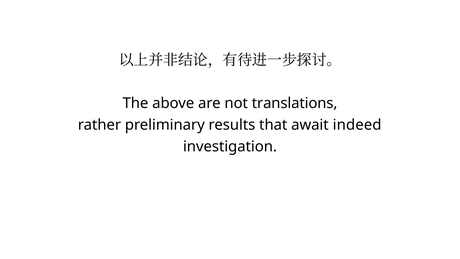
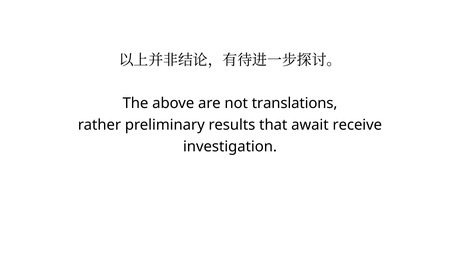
indeed: indeed -> receive (357, 125)
